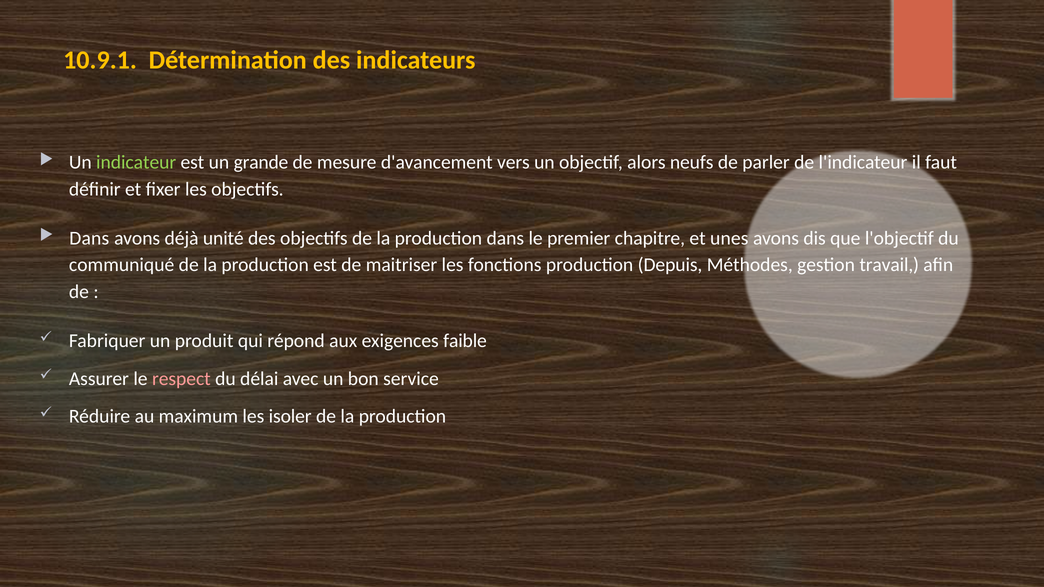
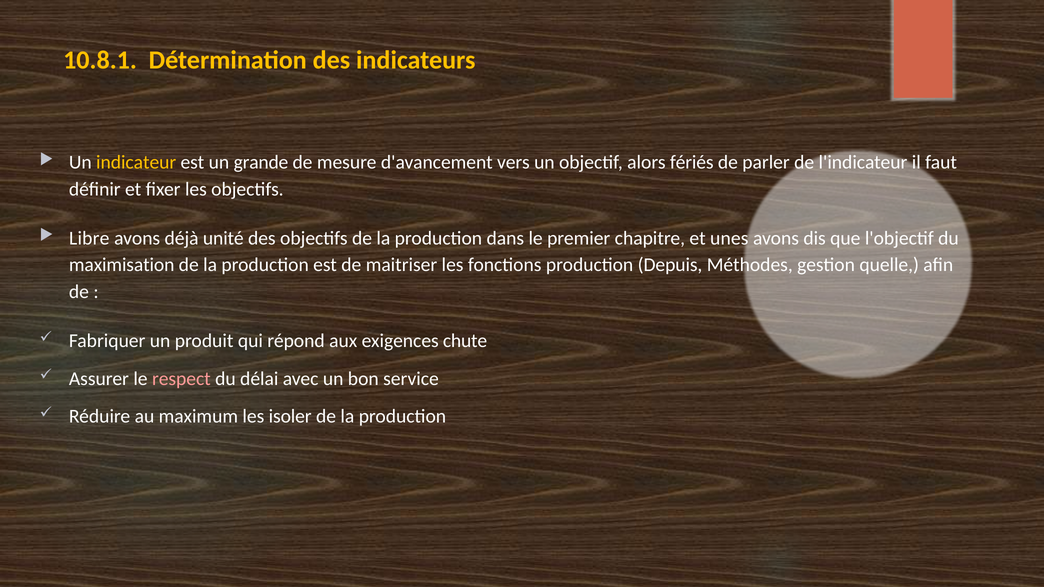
10.9.1: 10.9.1 -> 10.8.1 (100, 60)
indicateur colour: light green -> yellow (136, 162)
neufs: neufs -> fériés (692, 162)
Dans: Dans -> Libre (89, 238)
communiqué: communiqué -> maximisation (122, 265)
travail: travail -> quelle (889, 265)
faible: faible -> chute (465, 341)
